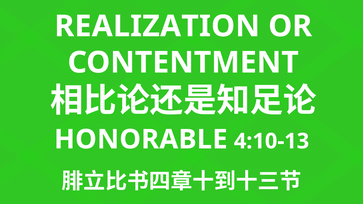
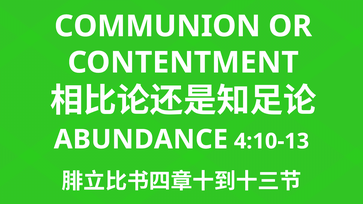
REALIZATION: REALIZATION -> COMMUNION (157, 26)
HONORABLE: HONORABLE -> ABUNDANCE (141, 140)
